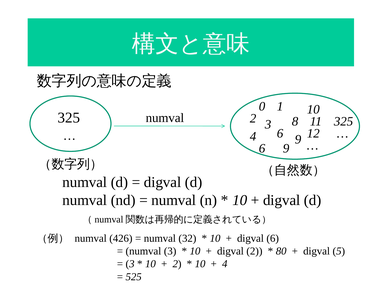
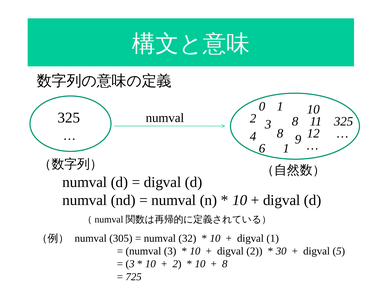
4 6: 6 -> 8 (280, 133)
6 9: 9 -> 1 (286, 148)
426: 426 -> 305 (121, 238)
digval 6: 6 -> 1 (273, 238)
80: 80 -> 30 (281, 251)
4: 4 -> 8 (225, 264)
525: 525 -> 725 (134, 277)
